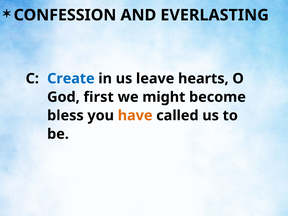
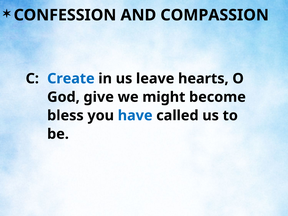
EVERLASTING: EVERLASTING -> COMPASSION (215, 15)
first: first -> give (99, 97)
have colour: orange -> blue (135, 116)
